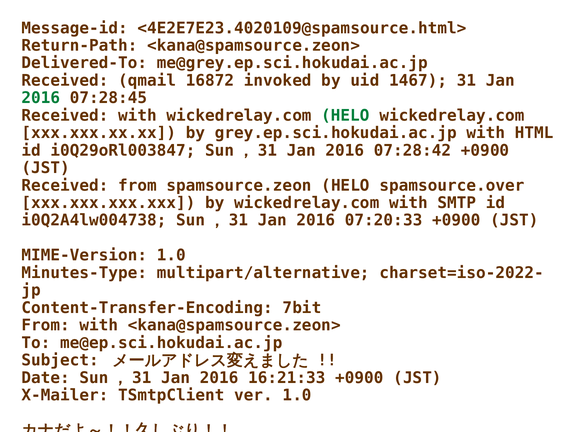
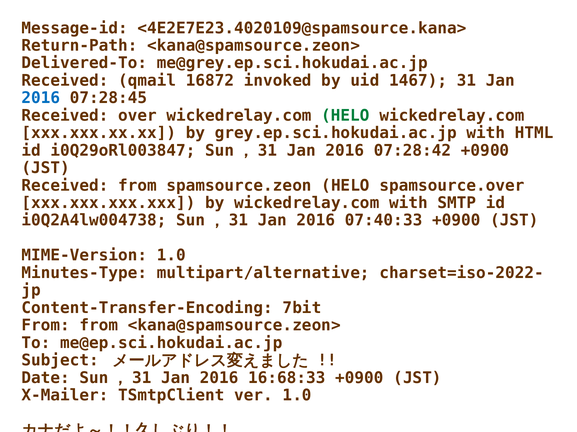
<4E2E7E23.4020109@spamsource.html>: <4E2E7E23.4020109@spamsource.html> -> <4E2E7E23.4020109@spamsource.kana> (302, 28)
2016 colour: green -> blue (41, 98)
Received with: with -> over (138, 116)
07:20:33: 07:20:33 -> 07:40:33 (384, 221)
From with: with -> from (99, 326)
16:21:33: 16:21:33 -> 16:68:33 (287, 378)
